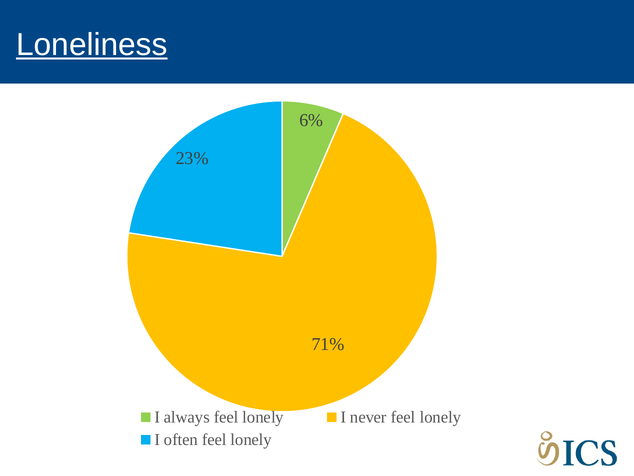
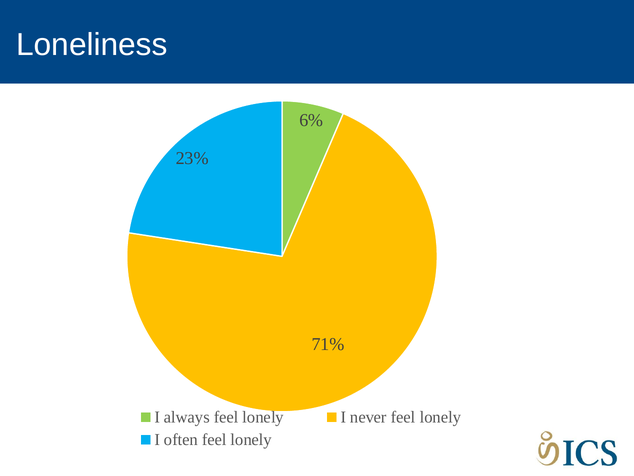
Loneliness underline: present -> none (92, 45)
